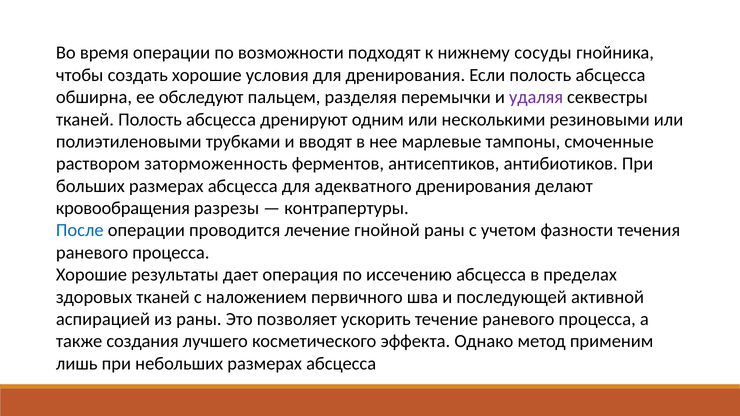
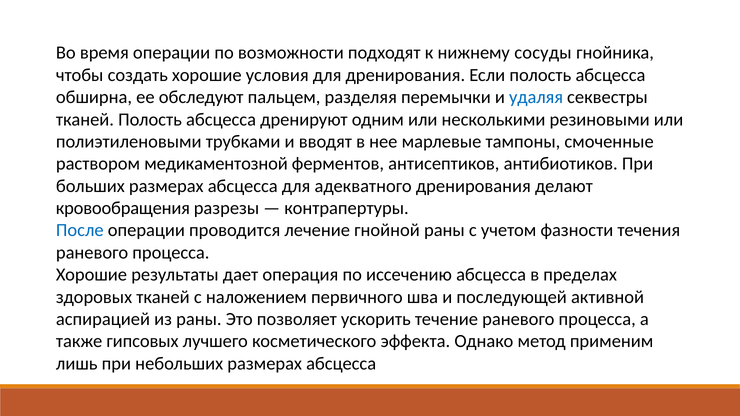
удаляя colour: purple -> blue (536, 97)
заторможенность: заторможенность -> медикаментозной (216, 164)
создания: создания -> гипсовых (143, 341)
